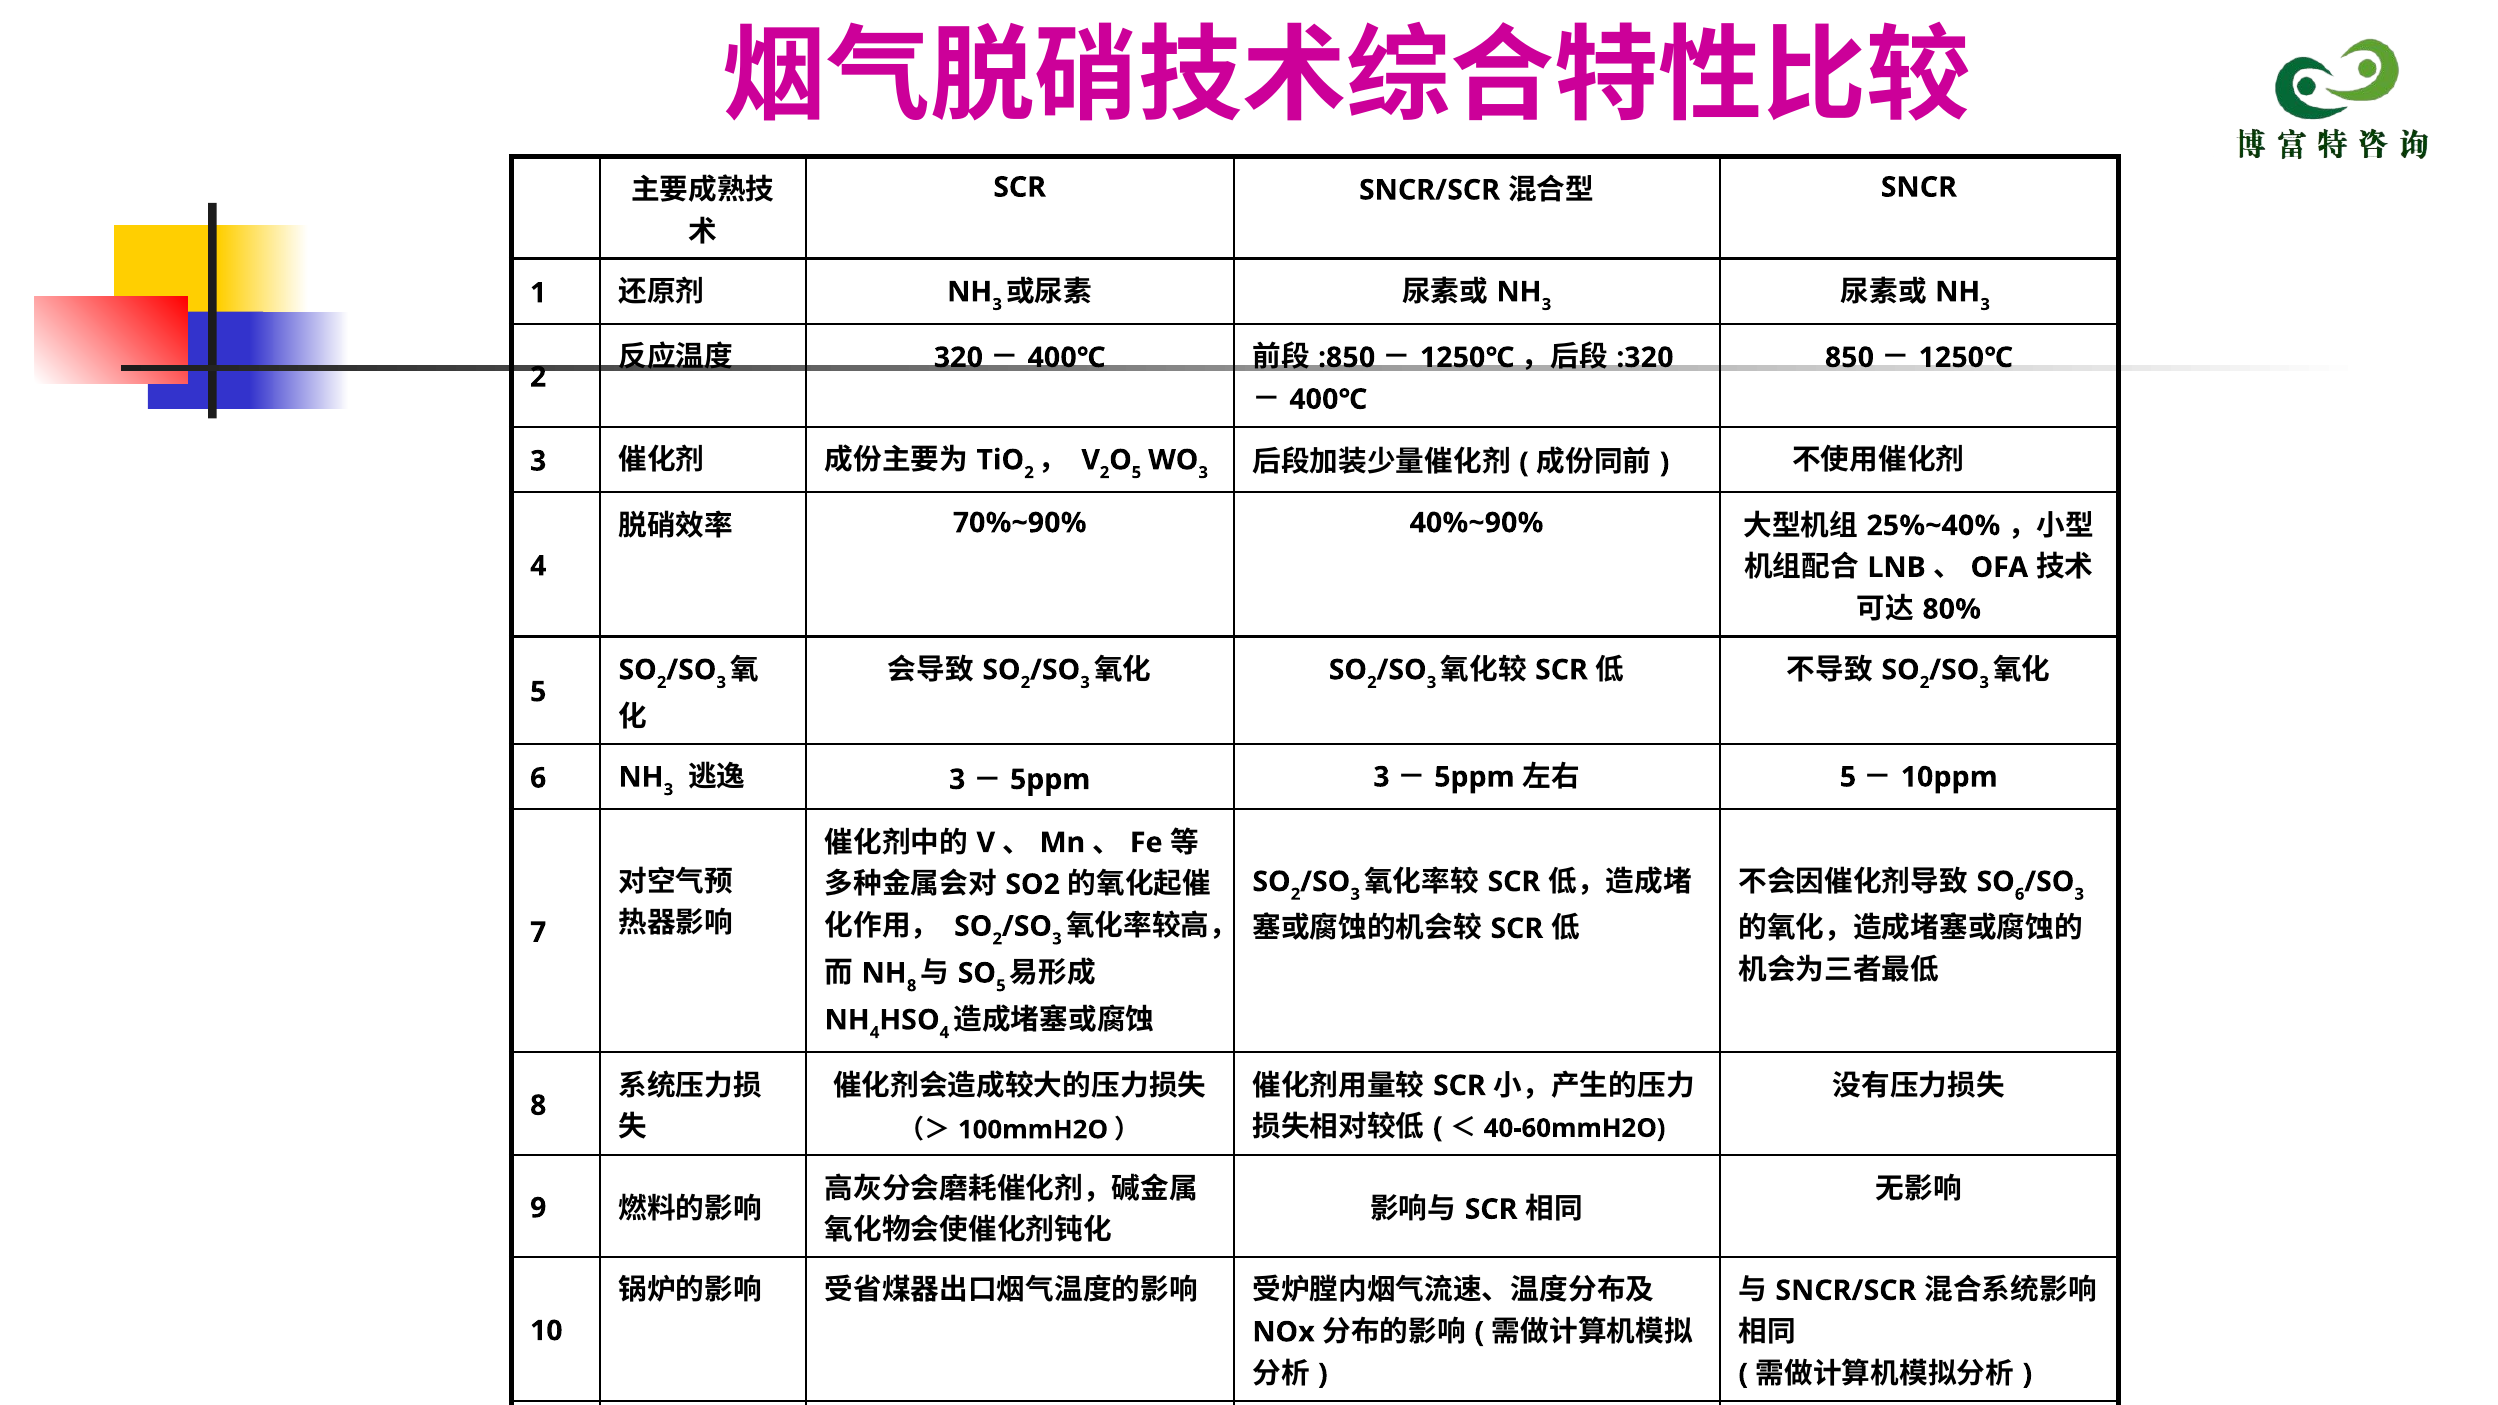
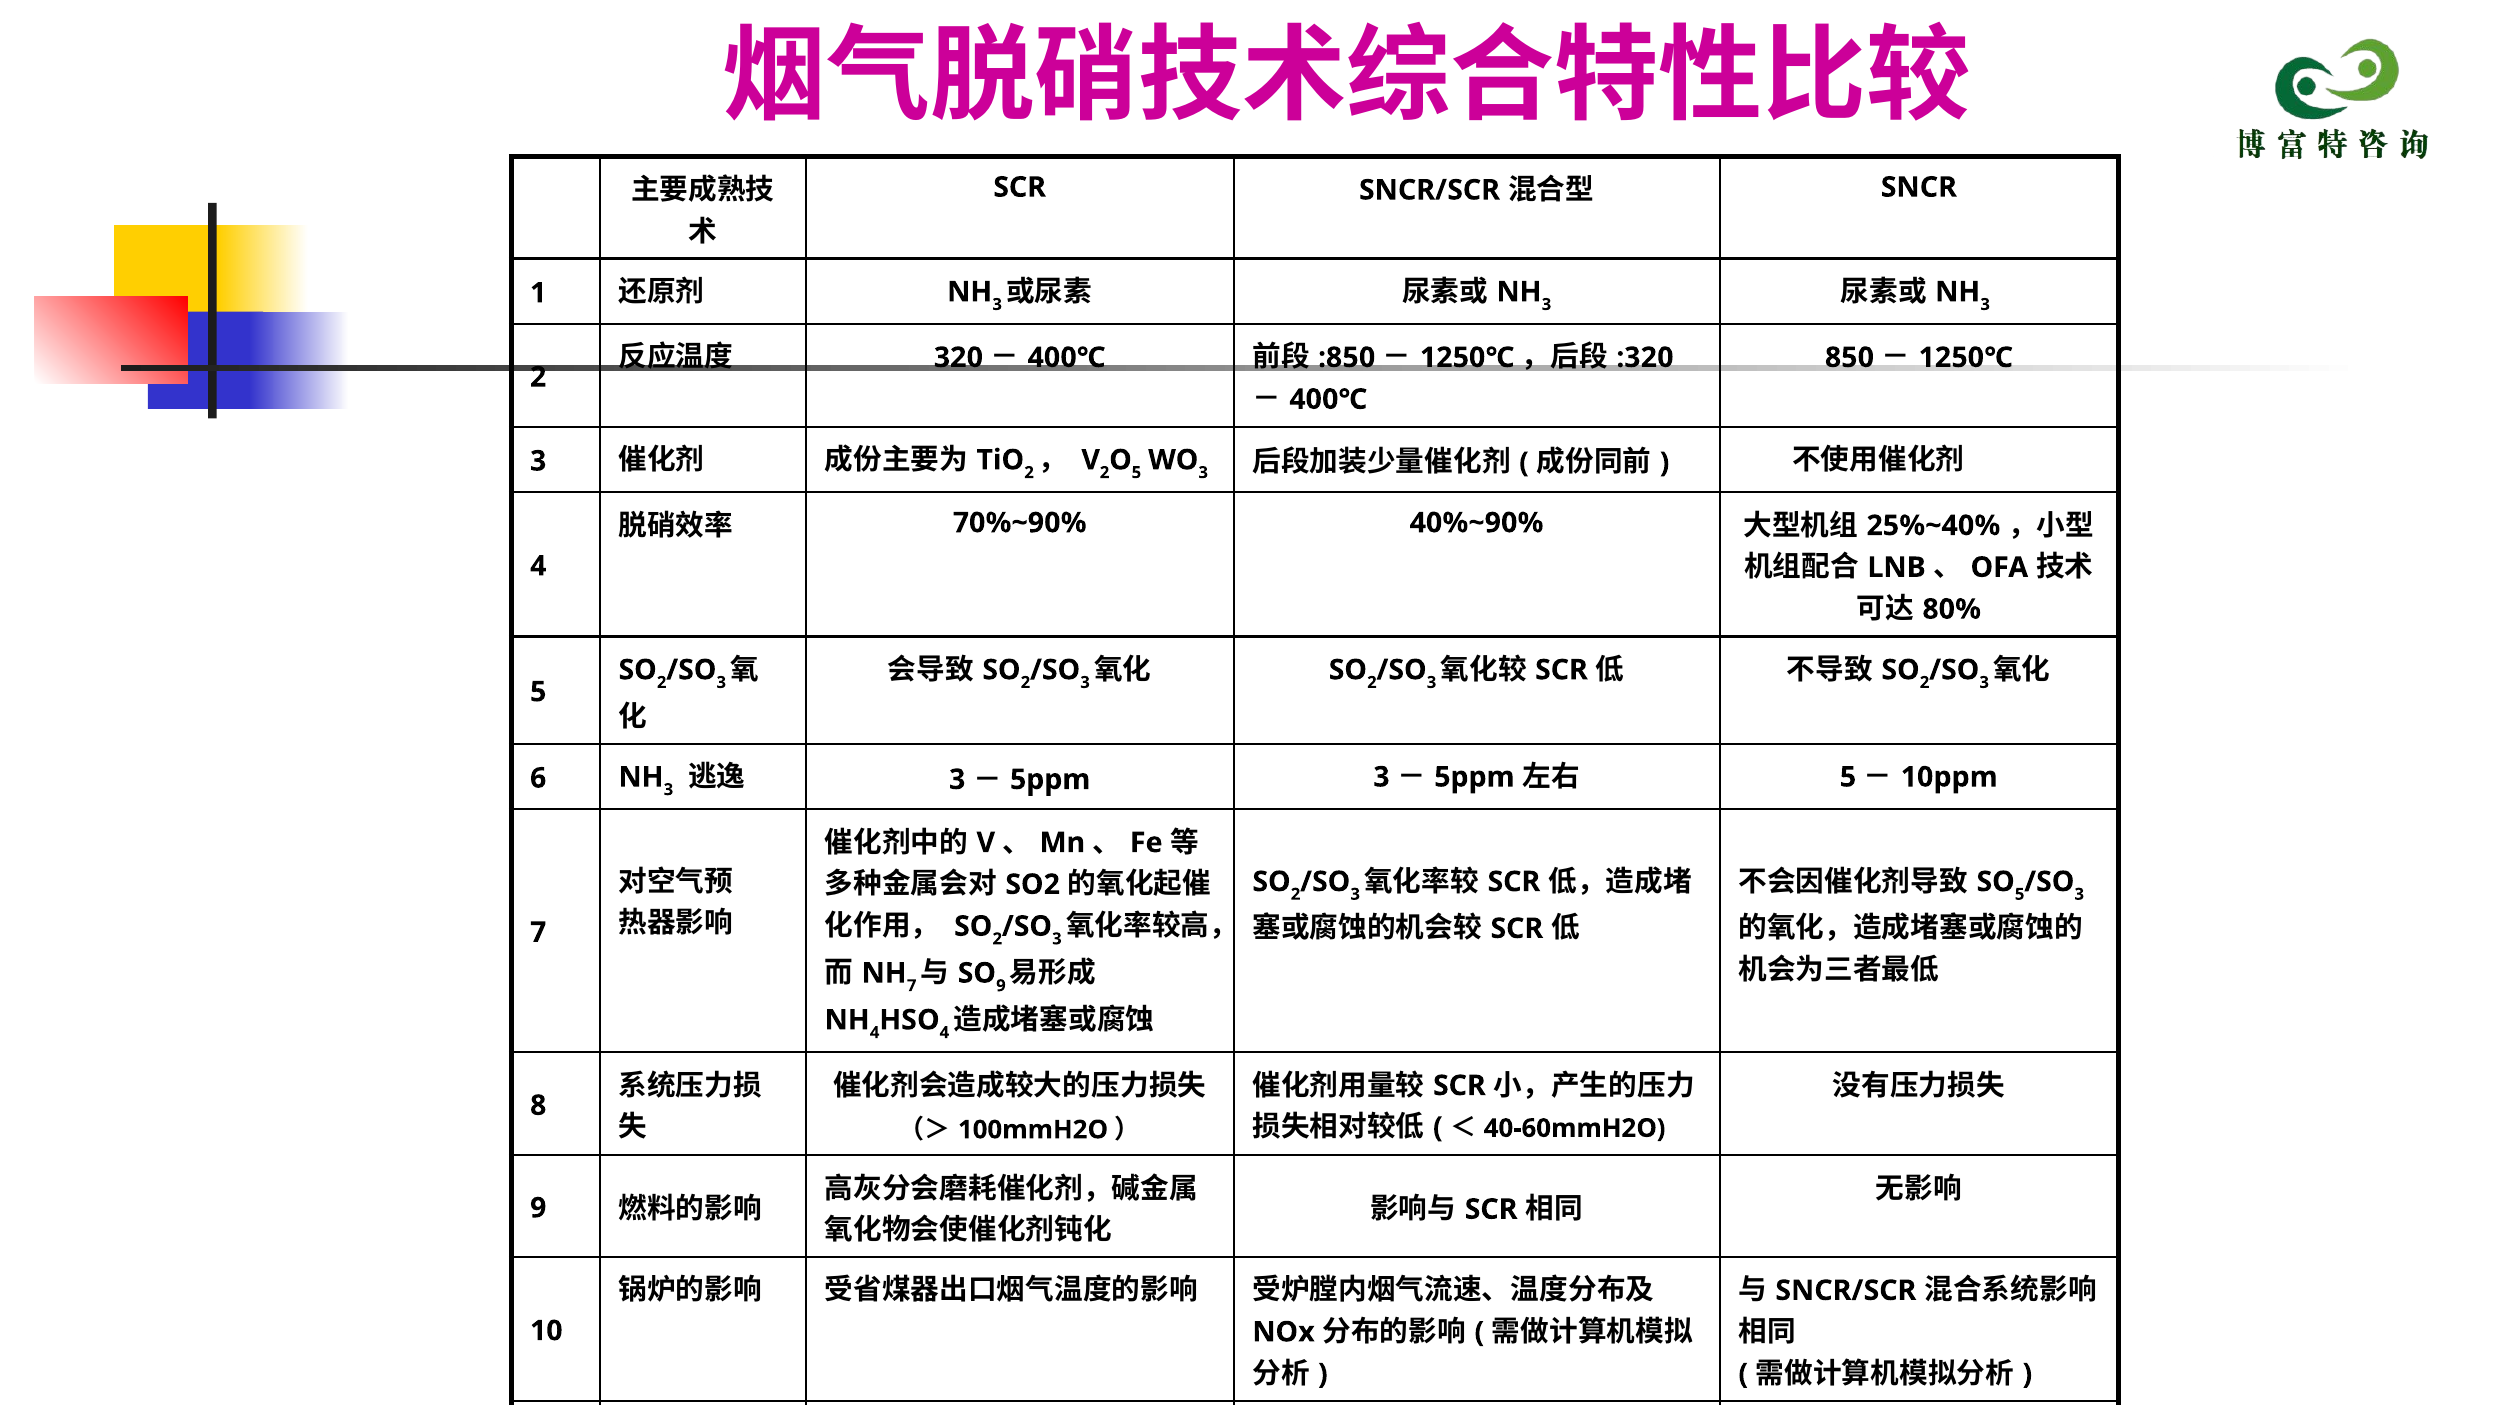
6: 6 -> 5 (2020, 894)
8: 8 -> 7 (912, 986)
5: 5 -> 9 (1001, 986)
